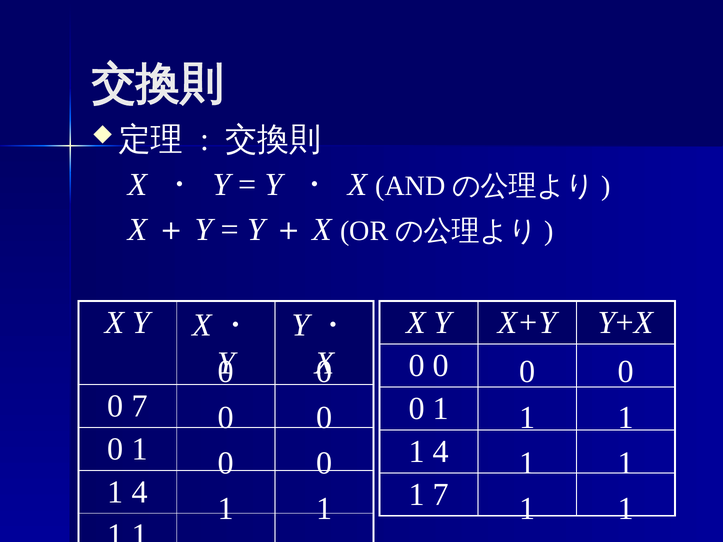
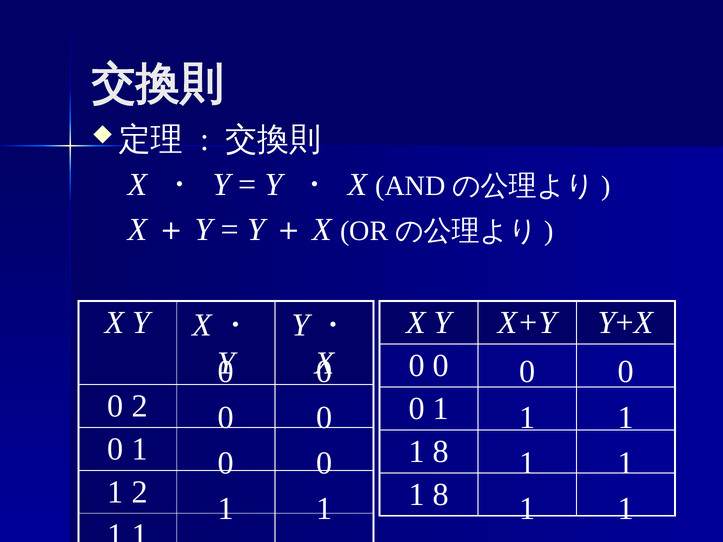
0 7: 7 -> 2 (140, 406)
4: 4 -> 8 (441, 452)
4: 4 -> 2 (140, 492)
7: 7 -> 8 (441, 495)
